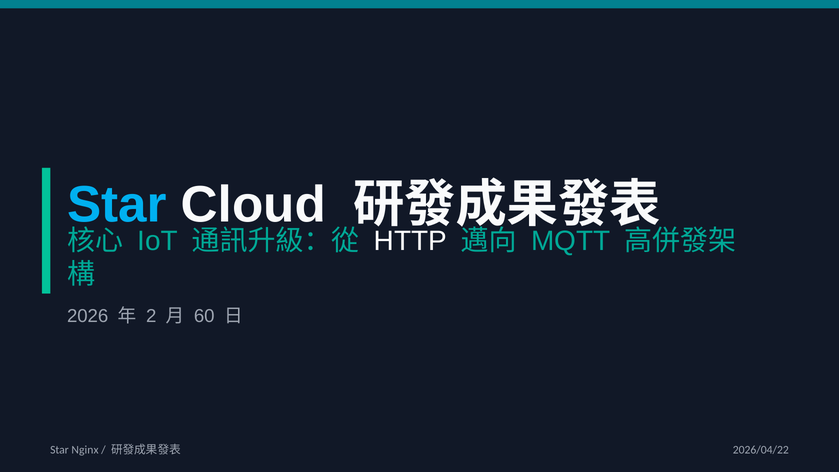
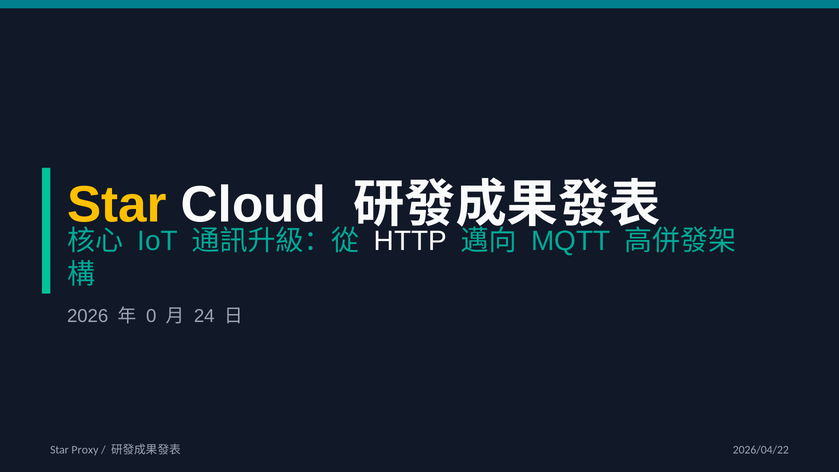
Star colour: light blue -> yellow (117, 205)
2: 2 -> 0 (151, 316)
60: 60 -> 24 (204, 316)
Nginx: Nginx -> Proxy (85, 450)
